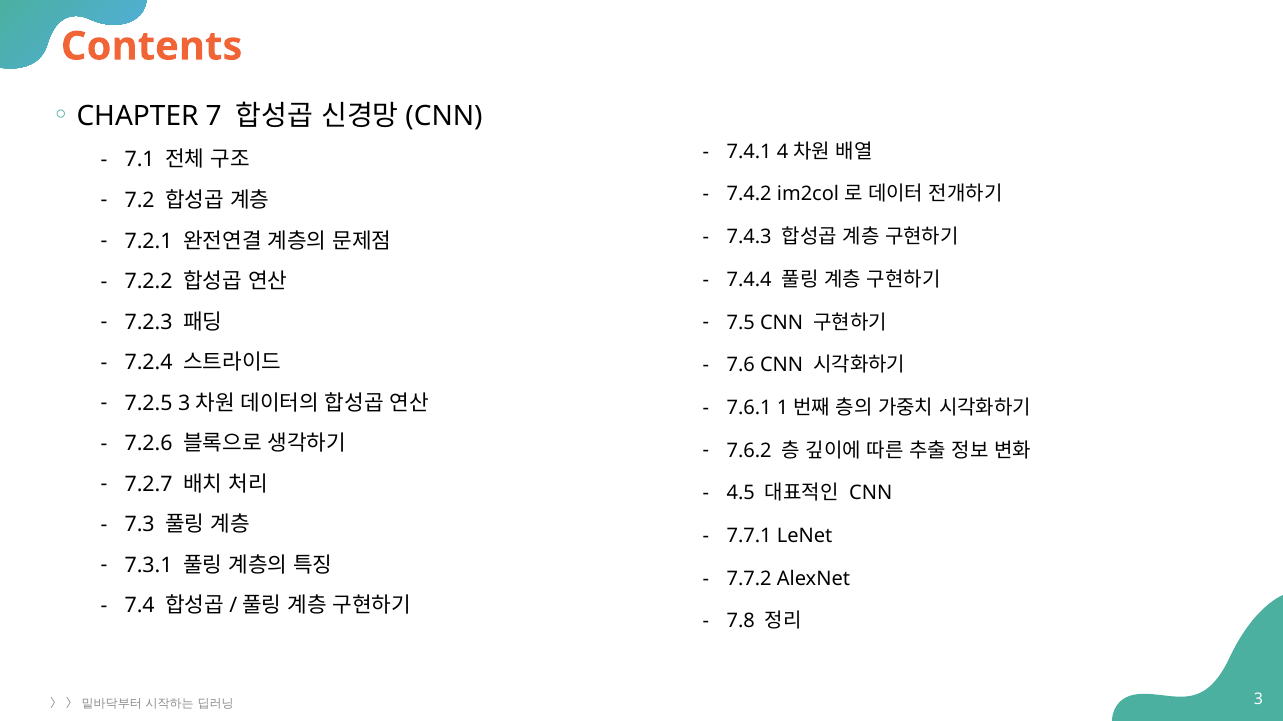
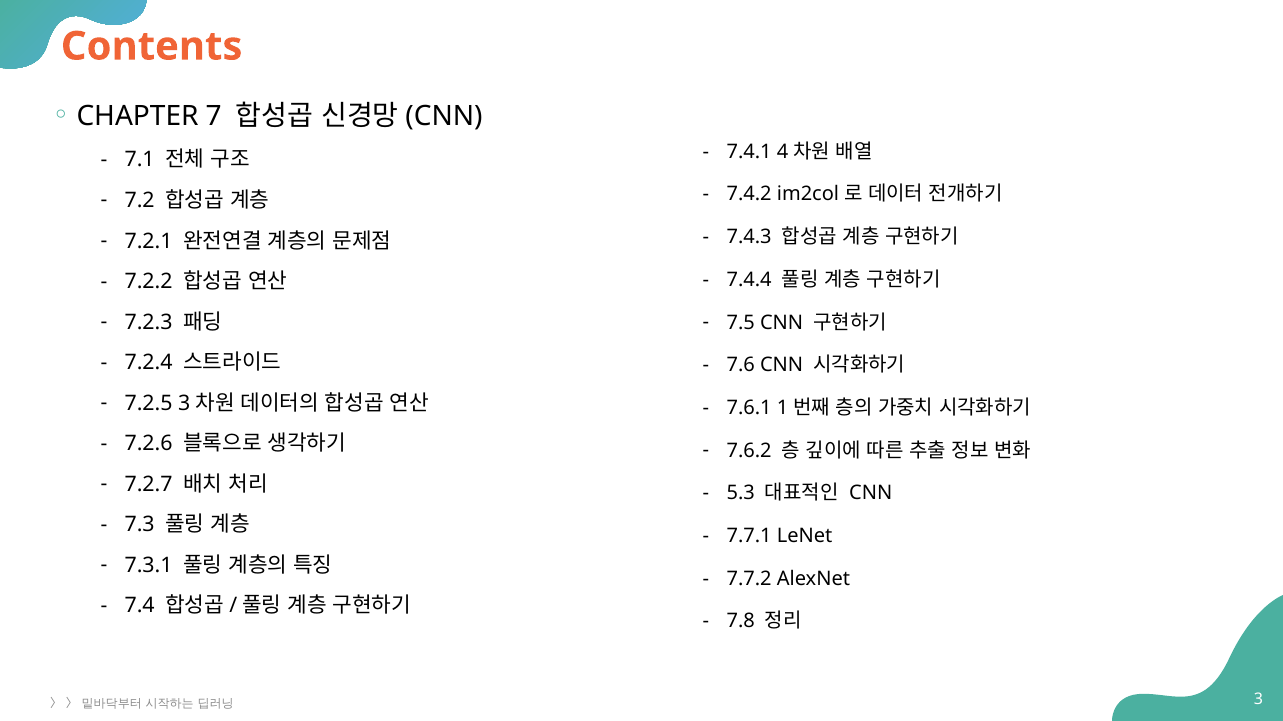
4.5: 4.5 -> 5.3 (741, 494)
